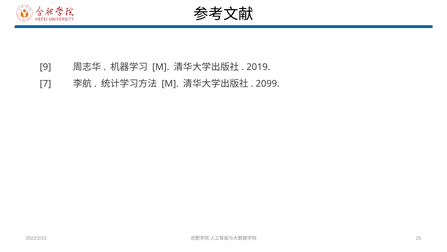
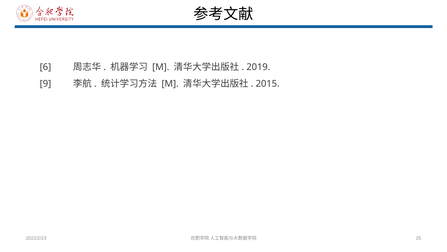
9: 9 -> 6 (45, 67)
7: 7 -> 9 (45, 84)
2099: 2099 -> 2015 (268, 84)
